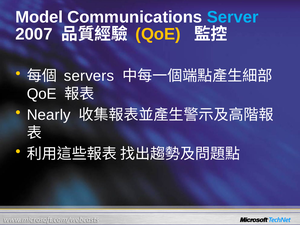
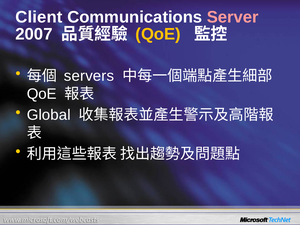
Model: Model -> Client (39, 17)
Server colour: light blue -> pink (233, 17)
Nearly: Nearly -> Global (49, 115)
